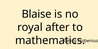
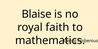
after: after -> faith (57, 27)
